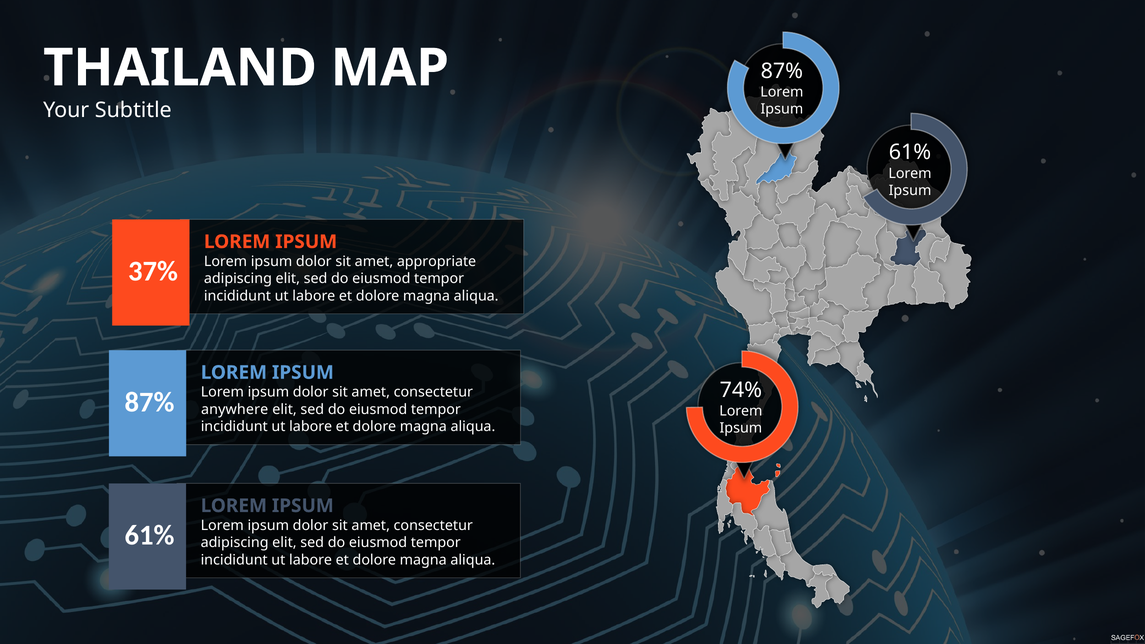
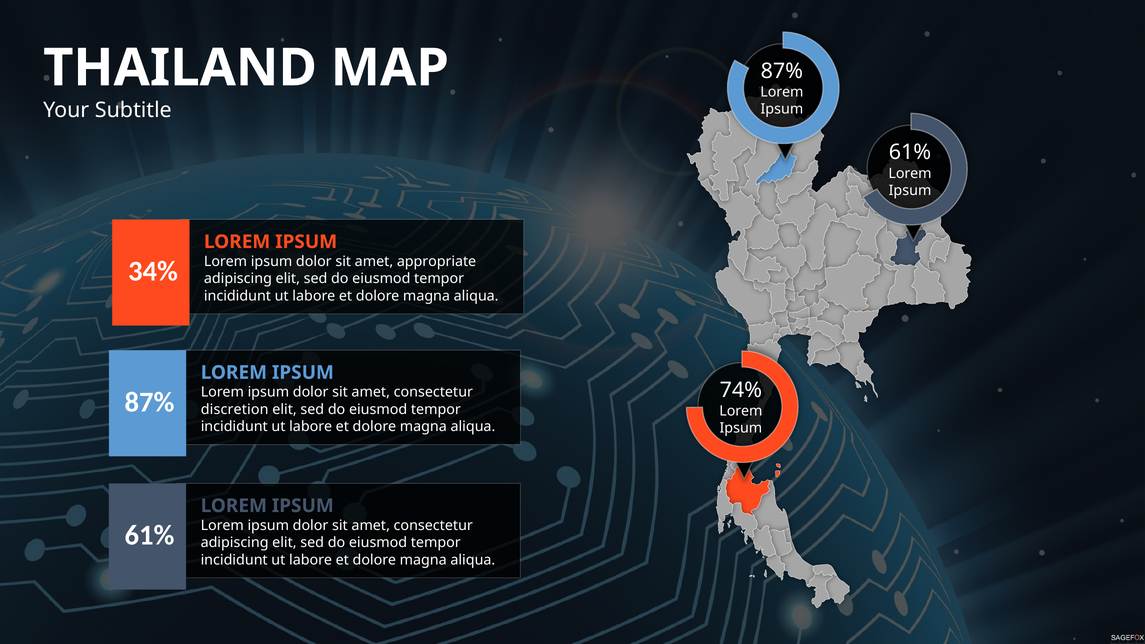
37%: 37% -> 34% (153, 272)
anywhere: anywhere -> discretion (235, 409)
